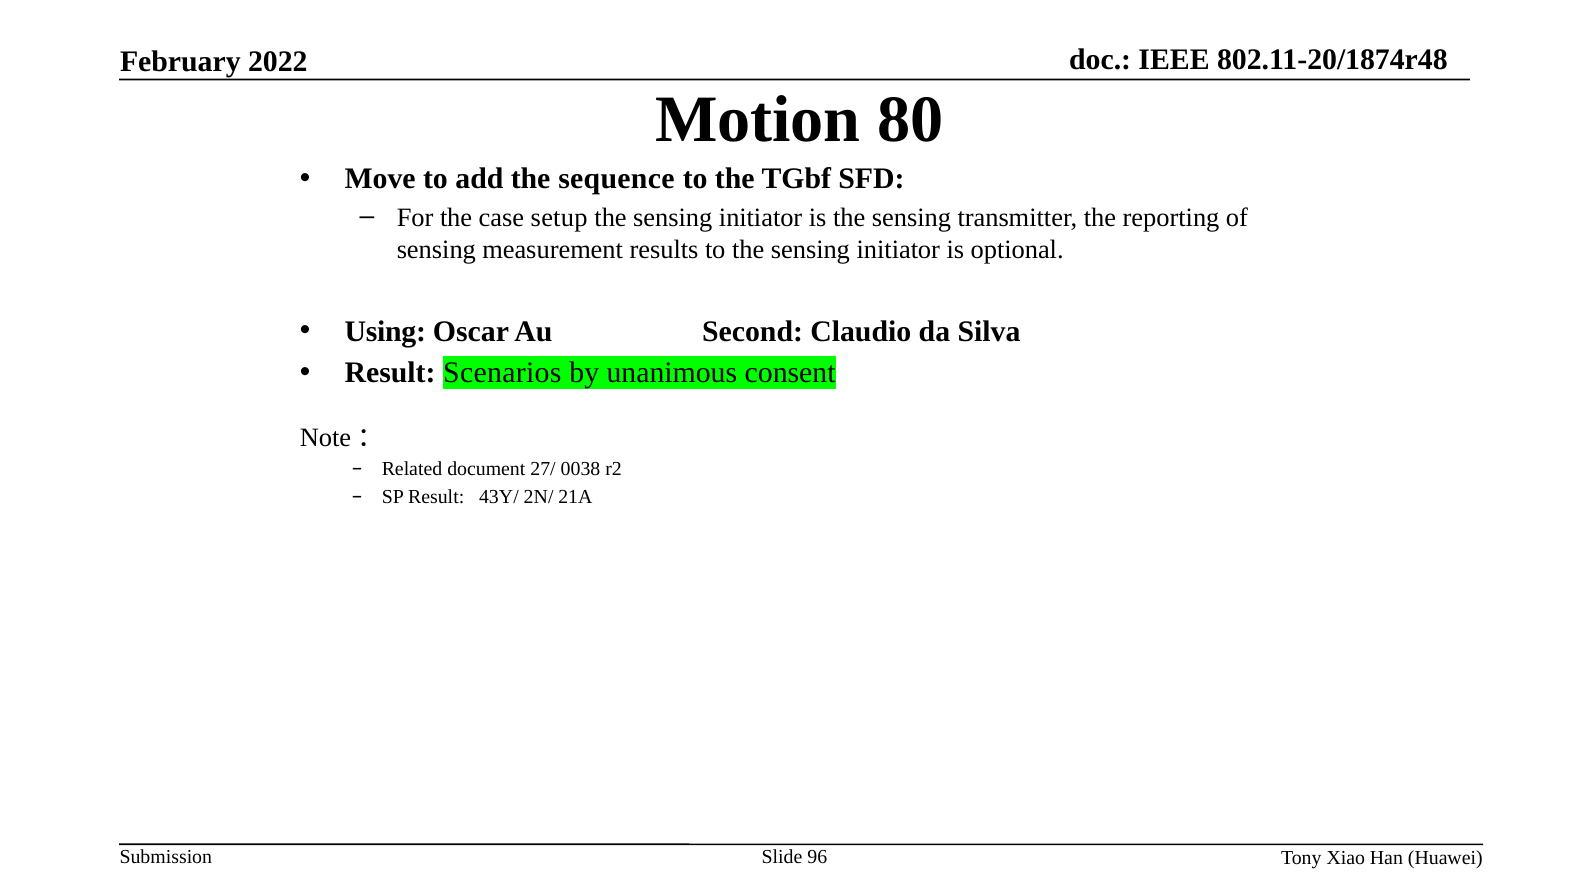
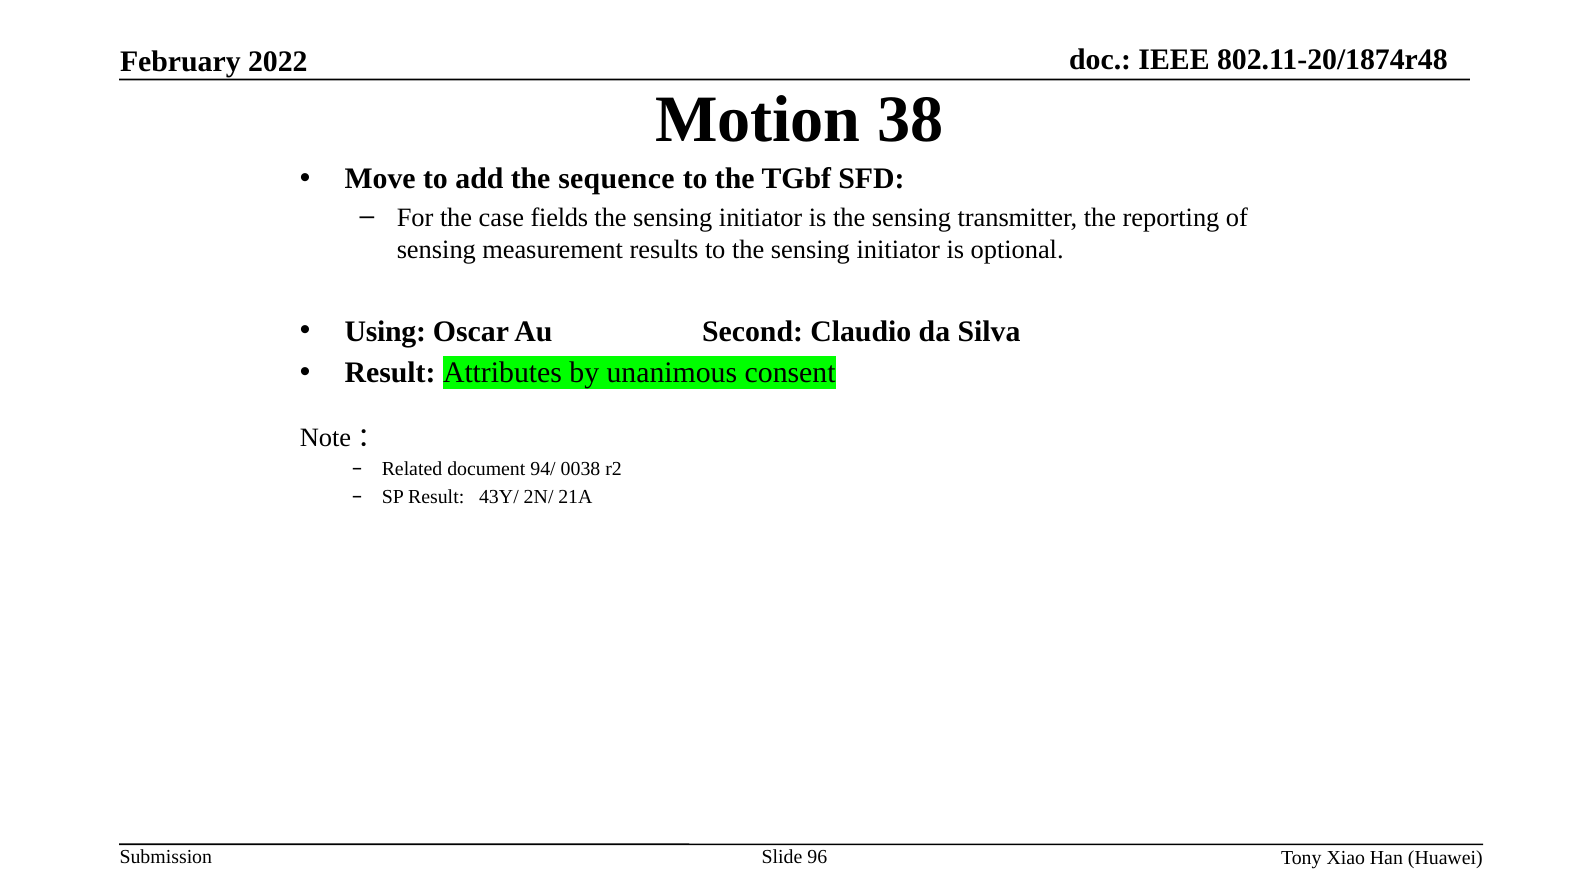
80: 80 -> 38 (910, 120)
setup: setup -> fields (559, 218)
Scenarios: Scenarios -> Attributes (502, 373)
27/: 27/ -> 94/ (543, 469)
